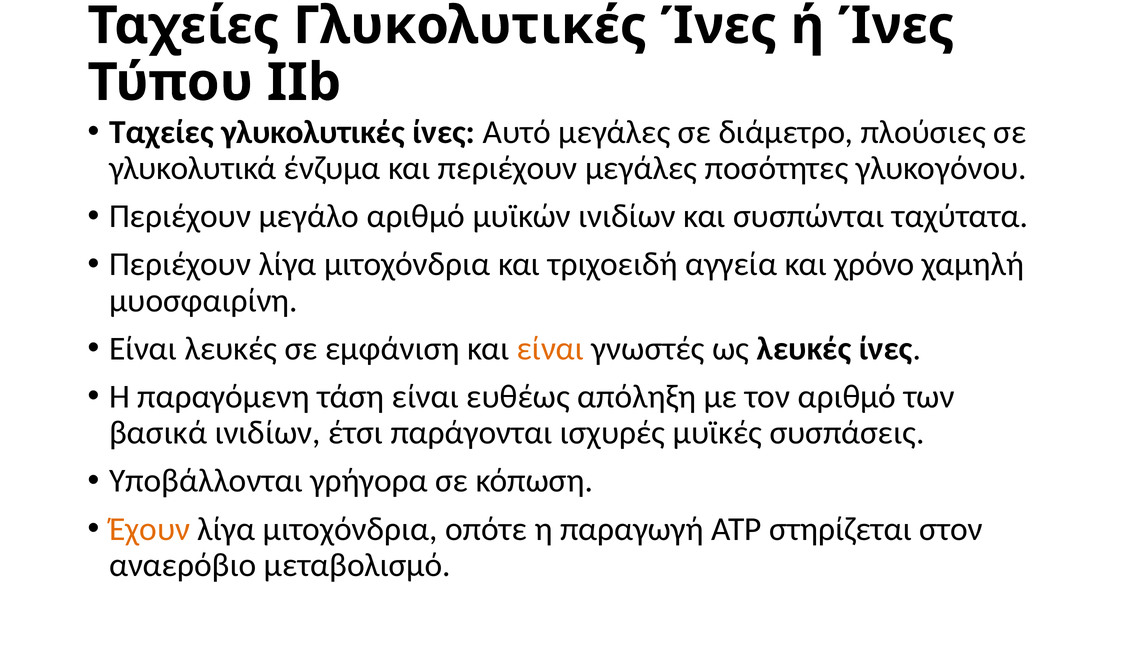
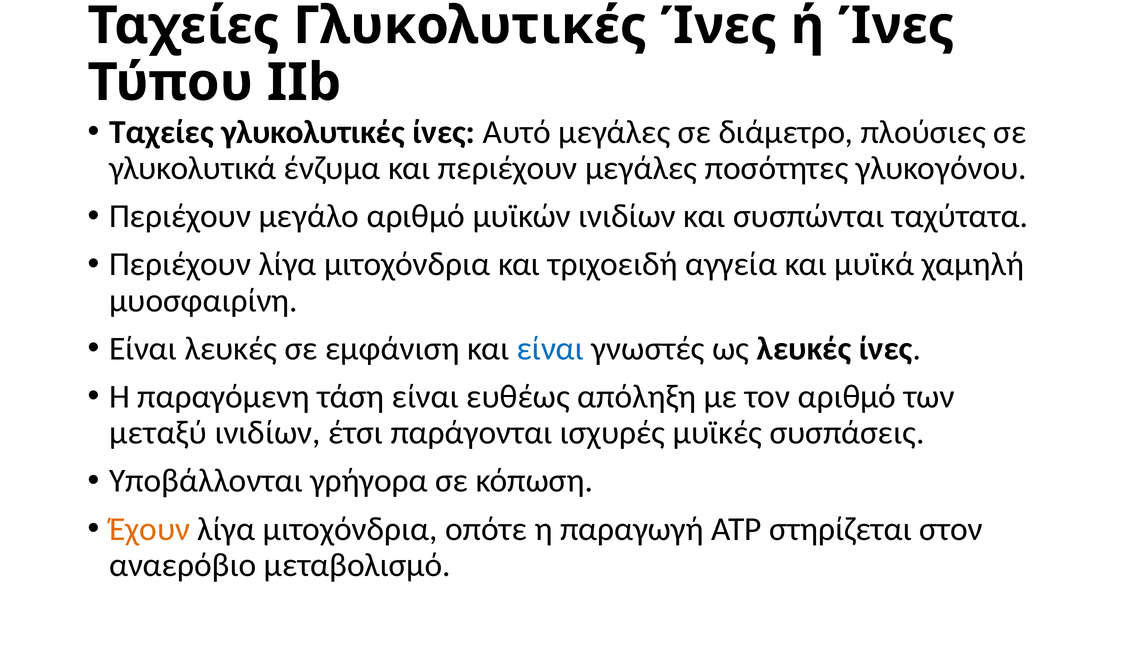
χρόνο: χρόνο -> μυϊκά (874, 264)
είναι colour: orange -> blue (550, 348)
βασικά: βασικά -> μεταξύ (158, 433)
